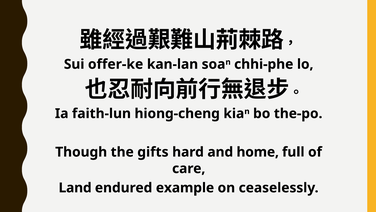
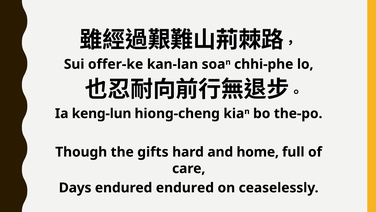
faith-lun: faith-lun -> keng-lun (102, 113)
Land: Land -> Days (75, 187)
endured example: example -> endured (185, 187)
